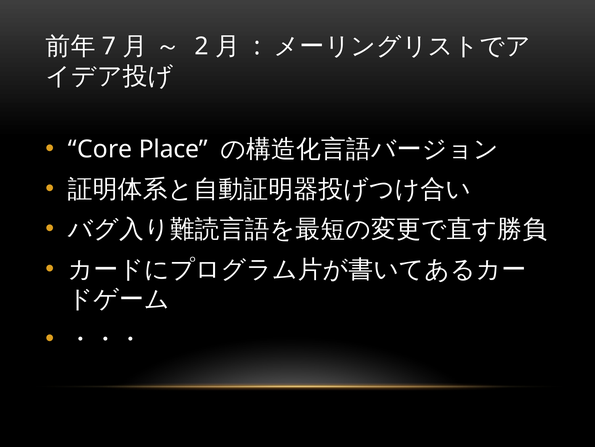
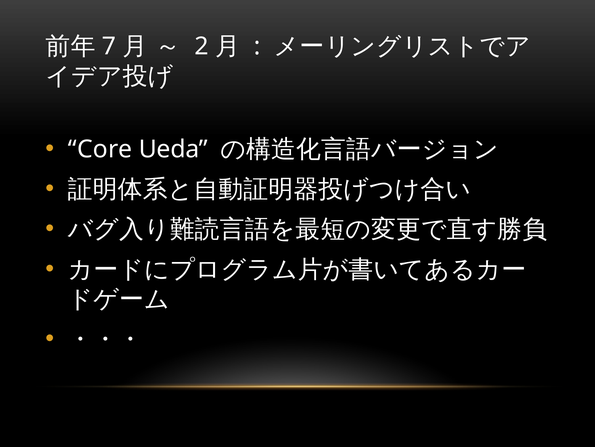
Place: Place -> Ueda (173, 149)
